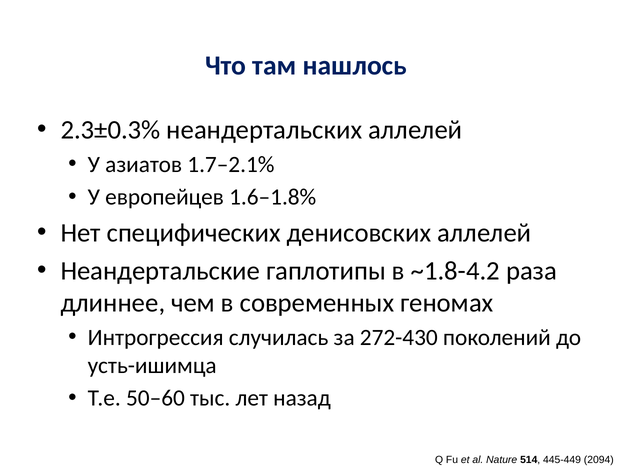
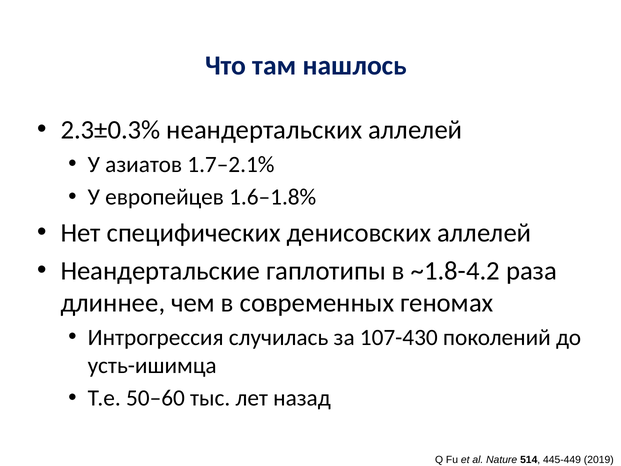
272-430: 272-430 -> 107-430 (399, 337)
2094: 2094 -> 2019 (599, 460)
